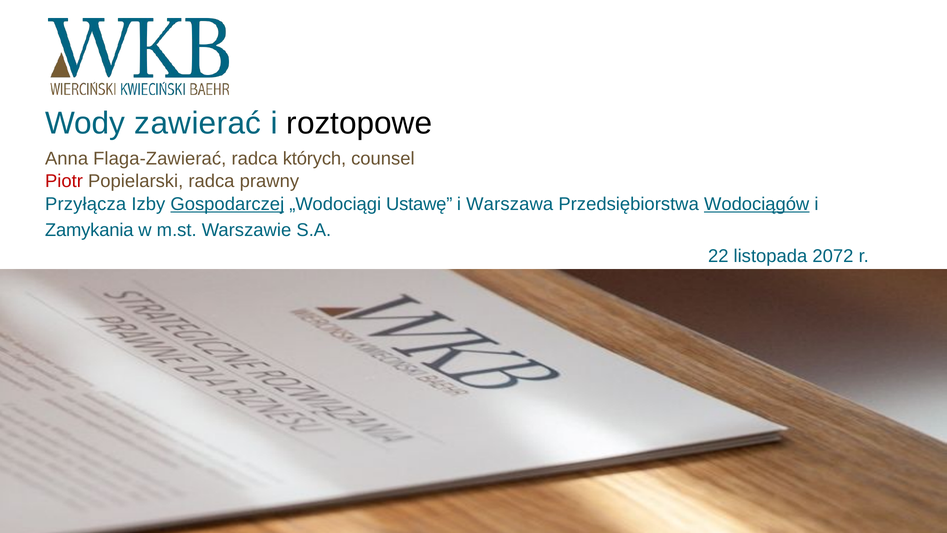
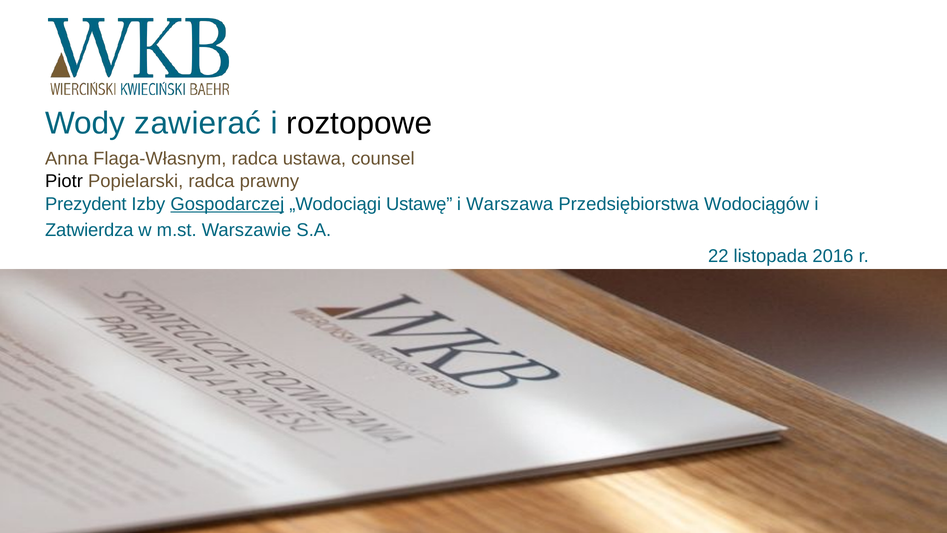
Flaga-Zawierać: Flaga-Zawierać -> Flaga-Własnym (160, 159)
których: których -> ustawa (314, 159)
Piotr colour: red -> black (64, 181)
Przyłącza: Przyłącza -> Prezydent (86, 204)
Wodociągów underline: present -> none (757, 204)
Zamykania: Zamykania -> Zatwierdza (89, 230)
2072: 2072 -> 2016 (833, 256)
